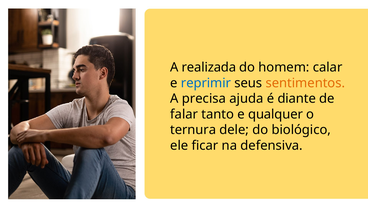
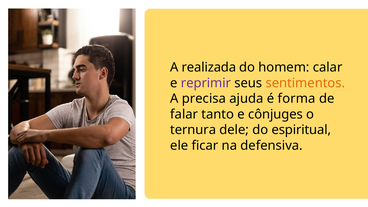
reprimir colour: blue -> purple (206, 83)
diante: diante -> forma (297, 99)
qualquer: qualquer -> cônjuges (276, 114)
biológico: biológico -> espiritual (301, 130)
